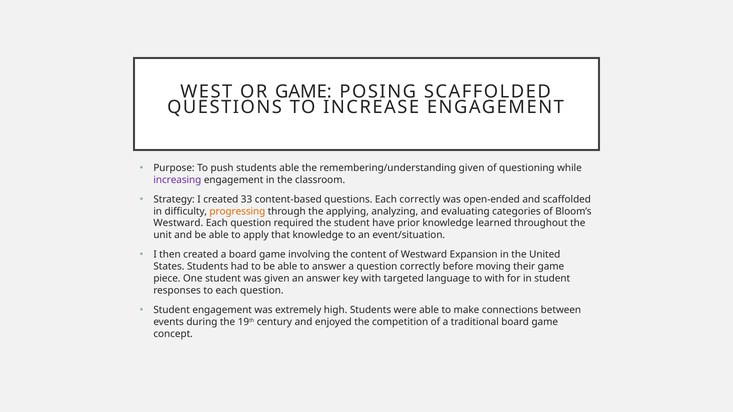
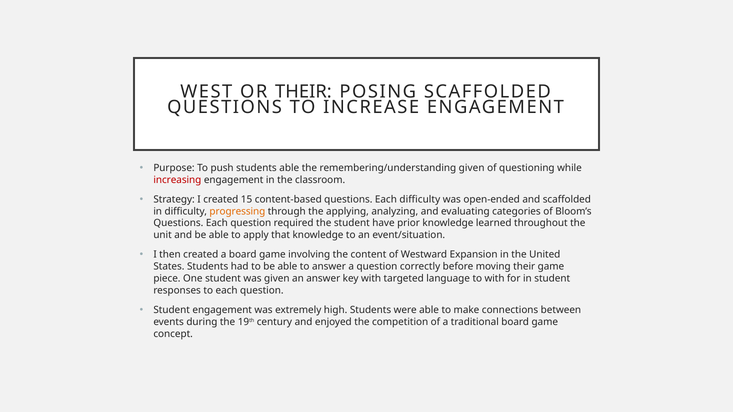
OR GAME: GAME -> THEIR (303, 92)
increasing colour: purple -> red (177, 180)
33: 33 -> 15 (247, 199)
Each correctly: correctly -> difficulty (420, 199)
Westward: Westward -> Questions (178, 223)
